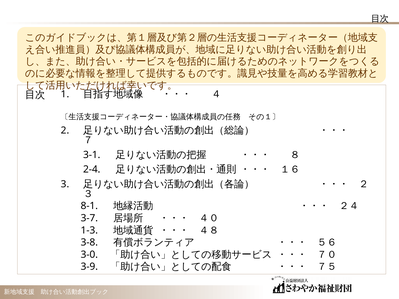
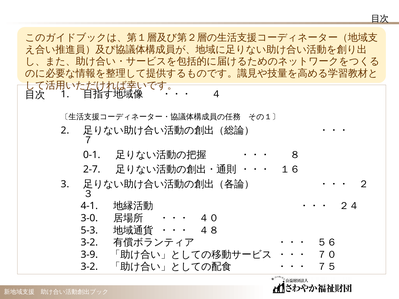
3-1: 3-1 -> 0-1 (92, 155)
2-4: 2-4 -> 2-7 (92, 170)
8-1: 8-1 -> 4-1 (89, 206)
3-7: 3-7 -> 3-0 (89, 218)
1-3: 1-3 -> 5-3 (89, 230)
3-8: 3-8 -> 3-2 (89, 243)
3-0: 3-0 -> 3-9 (89, 255)
3-9: 3-9 -> 3-2 (89, 267)
